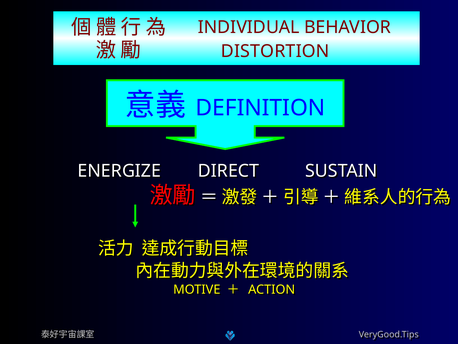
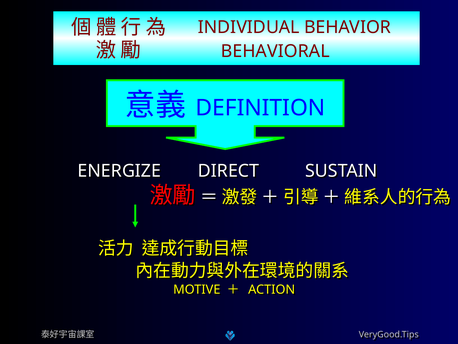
DISTORTION: DISTORTION -> BEHAVIORAL (275, 51)
